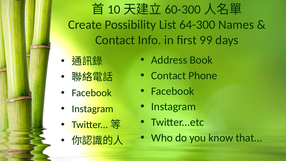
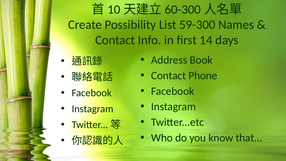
64-300: 64-300 -> 59-300 (197, 25)
99: 99 -> 14 (206, 40)
